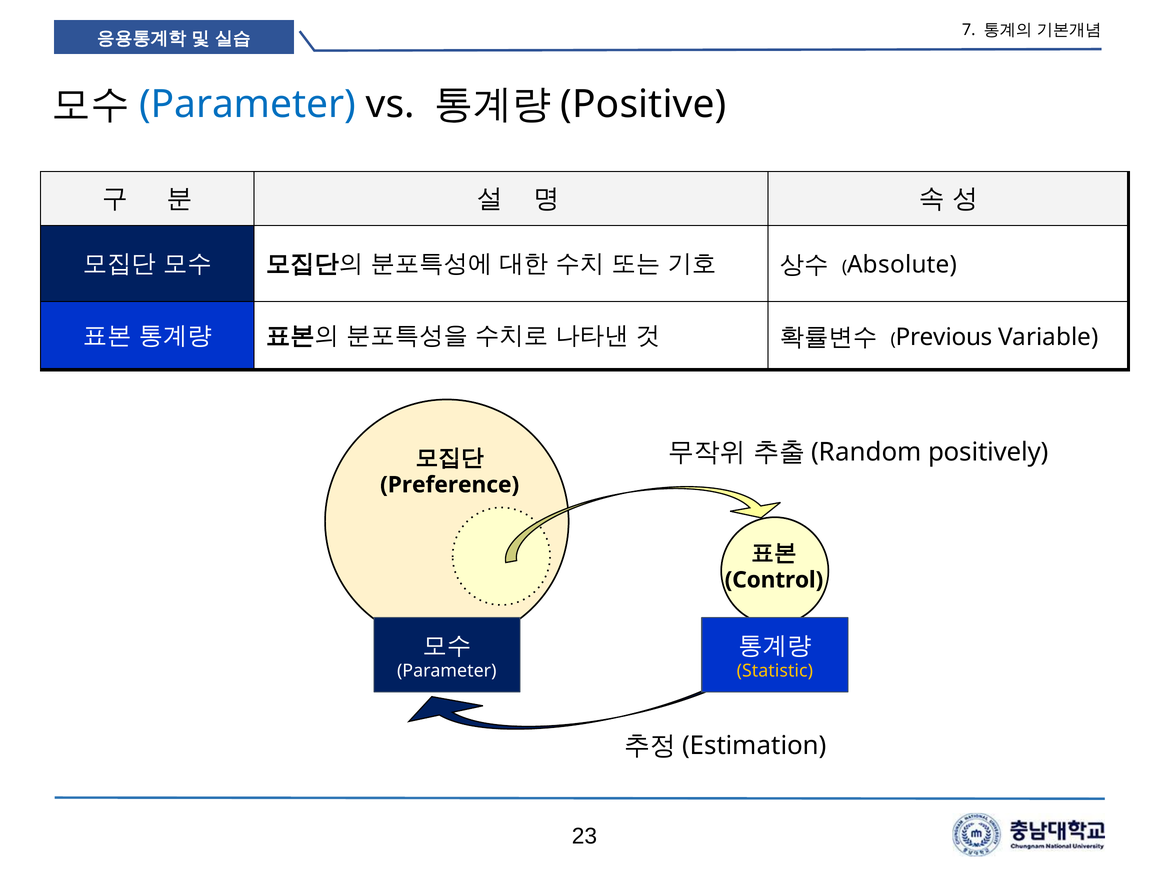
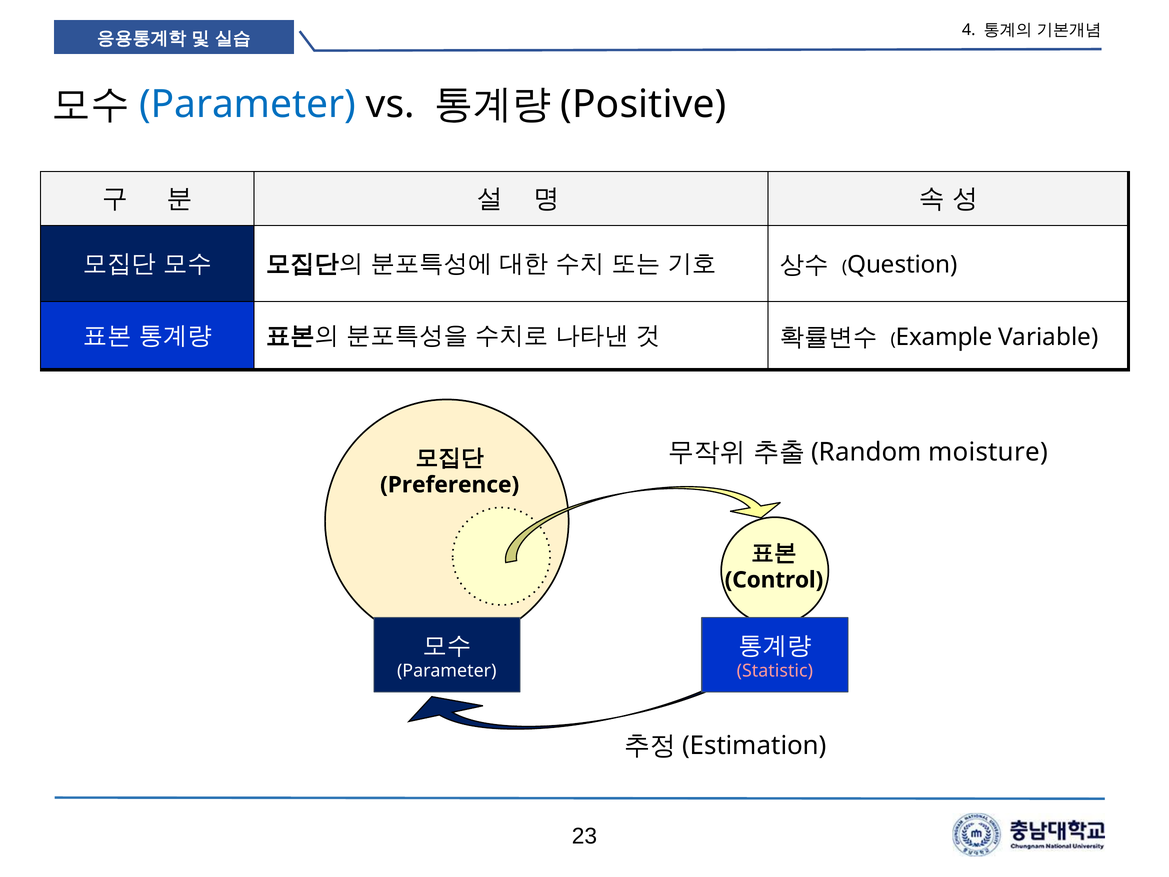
7: 7 -> 4 (969, 30)
Absolute: Absolute -> Question (902, 265)
Previous: Previous -> Example (944, 337)
positively: positively -> moisture (988, 452)
Statistic colour: yellow -> pink (775, 670)
